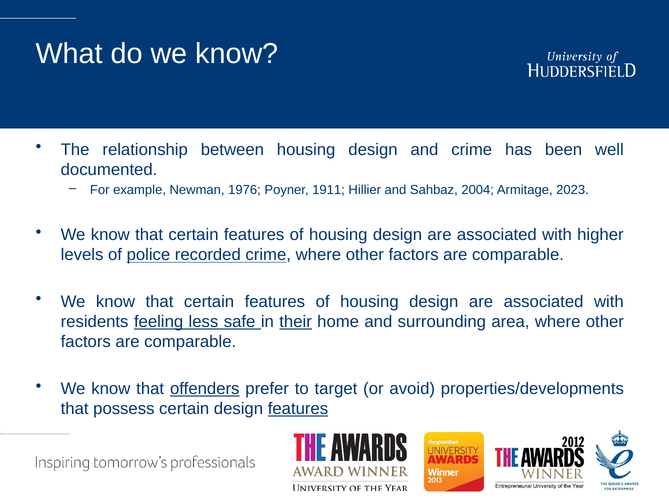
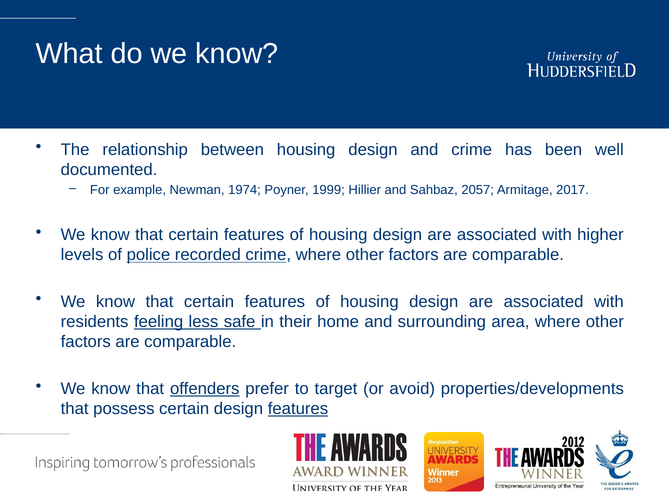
1976: 1976 -> 1974 (245, 190)
1911: 1911 -> 1999 (329, 190)
2004: 2004 -> 2057 (478, 190)
2023: 2023 -> 2017 (573, 190)
their underline: present -> none (296, 322)
